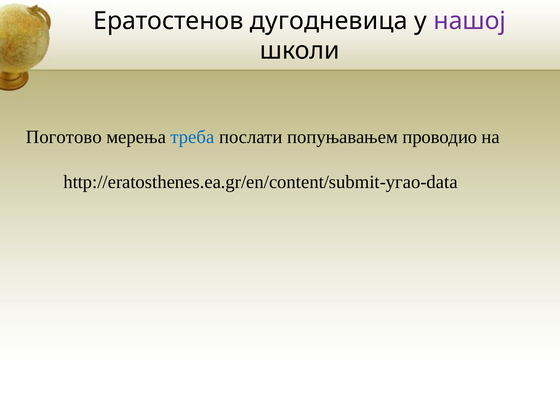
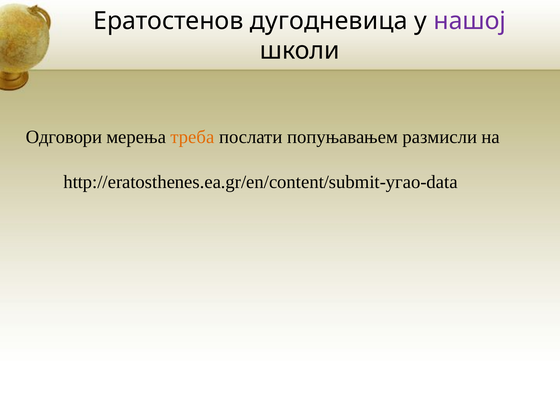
Поготово: Поготово -> Одговори (64, 137)
треба colour: blue -> orange (192, 137)
проводио: проводио -> размисли (440, 137)
